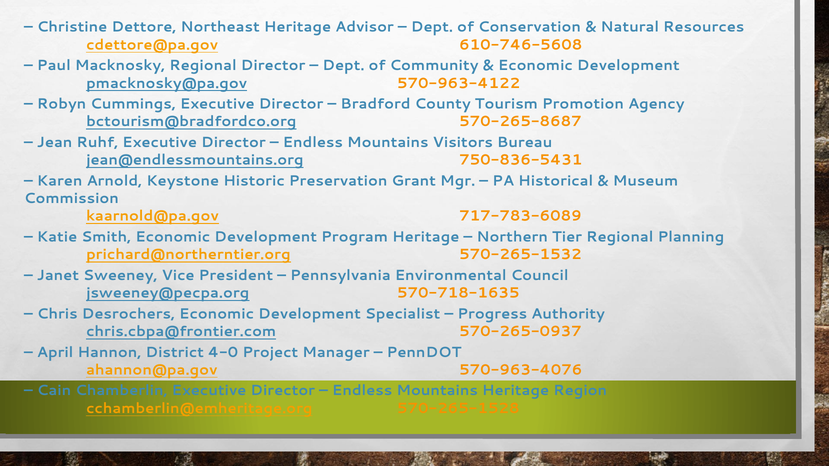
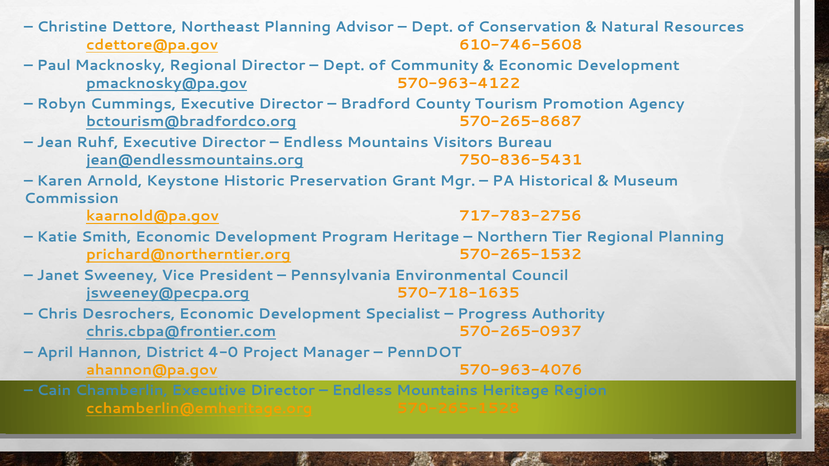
Northeast Heritage: Heritage -> Planning (297, 27)
717-783-6089: 717-783-6089 -> 717-783-2756 (520, 216)
